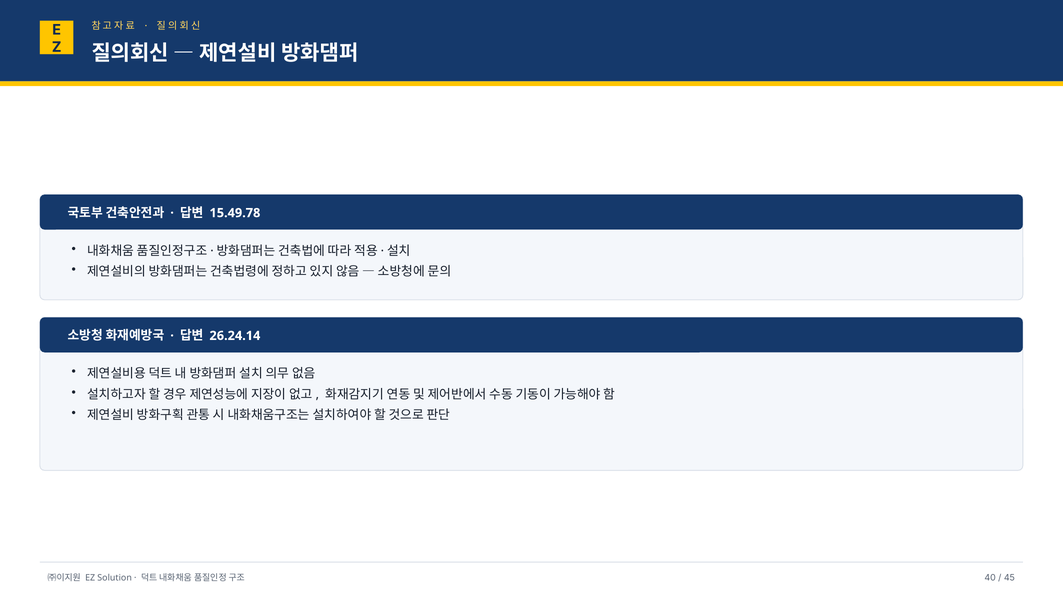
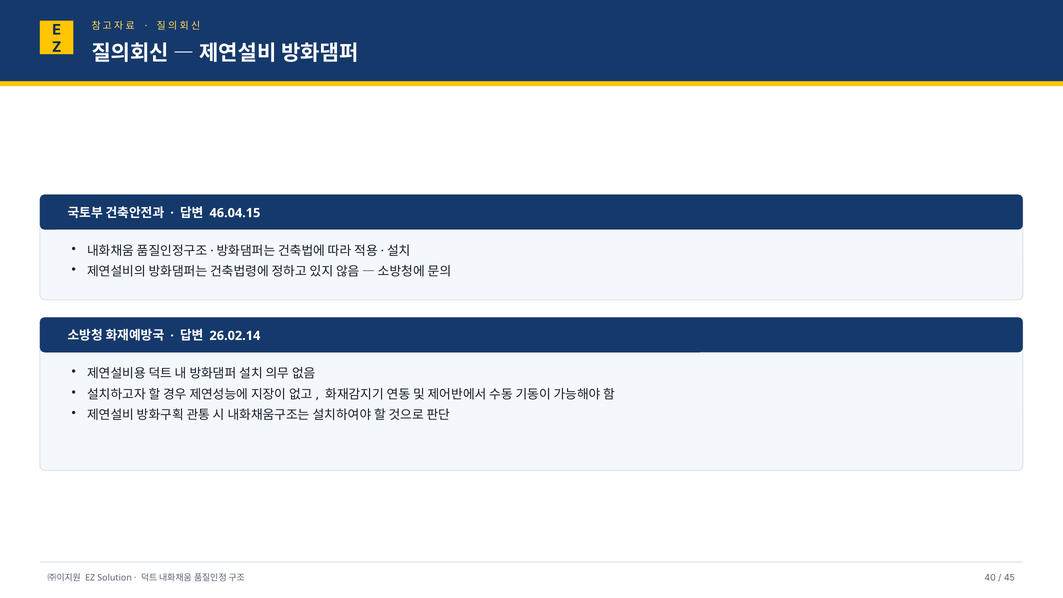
15.49.78: 15.49.78 -> 46.04.15 (235, 213)
26.24.14: 26.24.14 -> 26.02.14 (235, 336)
